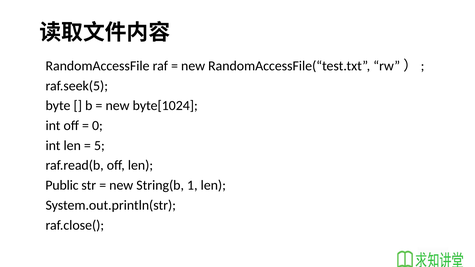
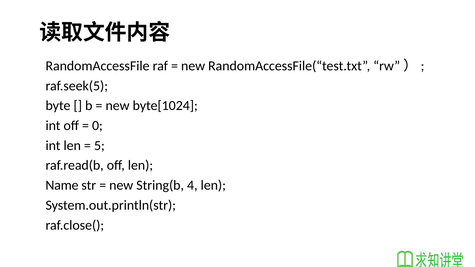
Public: Public -> Name (62, 185)
1: 1 -> 4 (192, 185)
